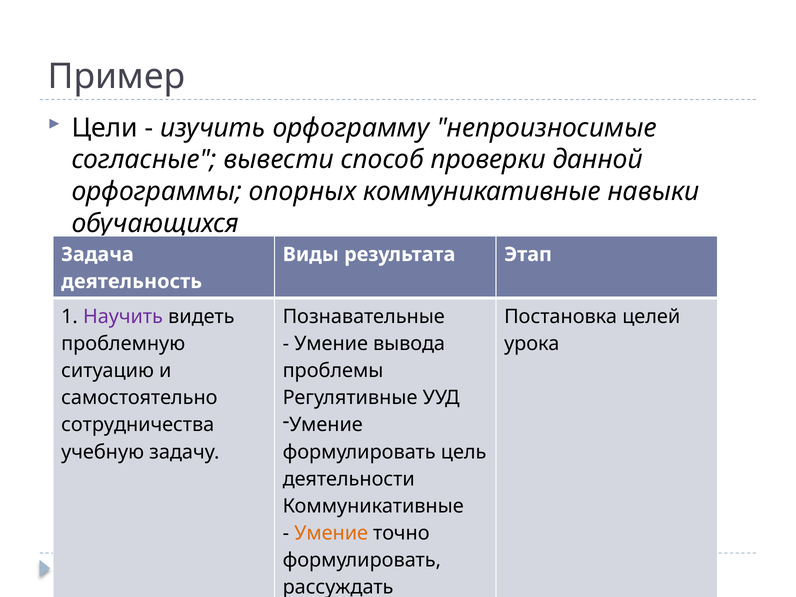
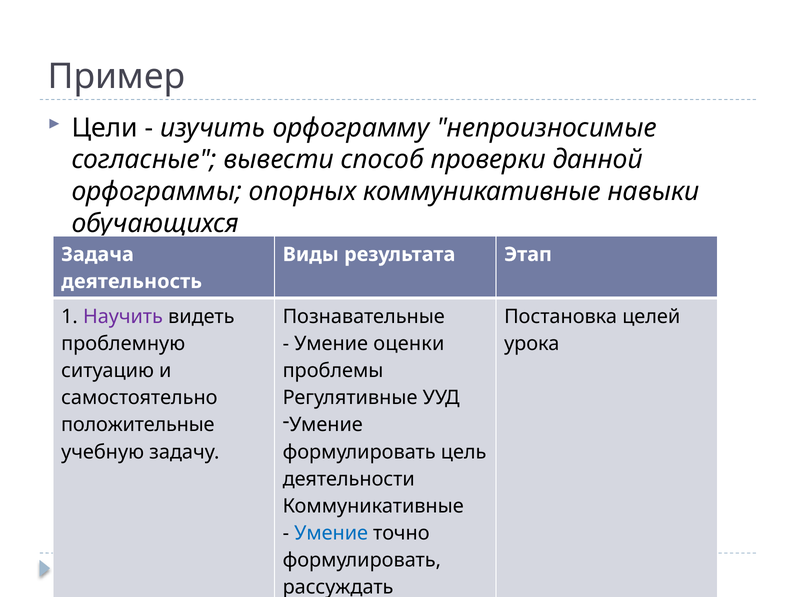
вывода: вывода -> оценки (409, 344)
сотрудничества: сотрудничества -> положительные (138, 425)
Умение colour: orange -> blue (331, 533)
